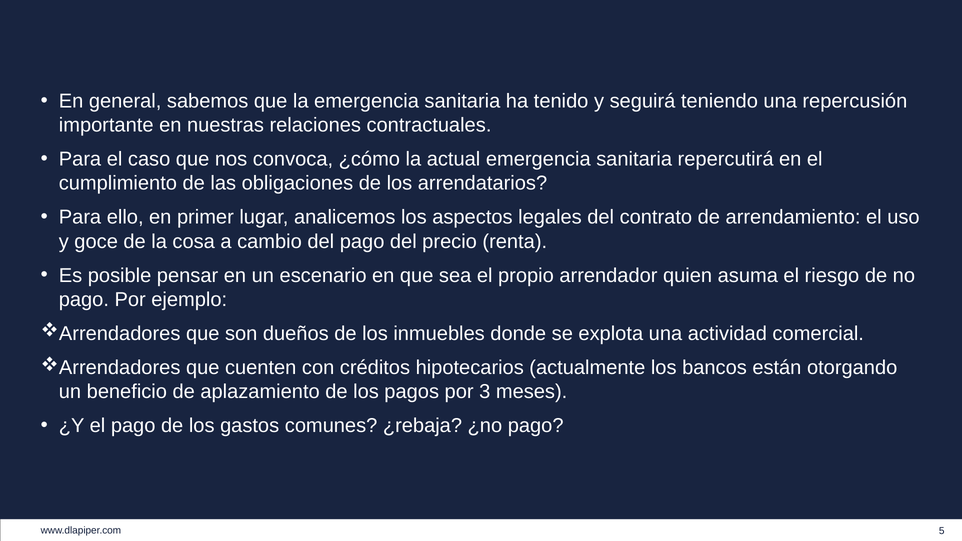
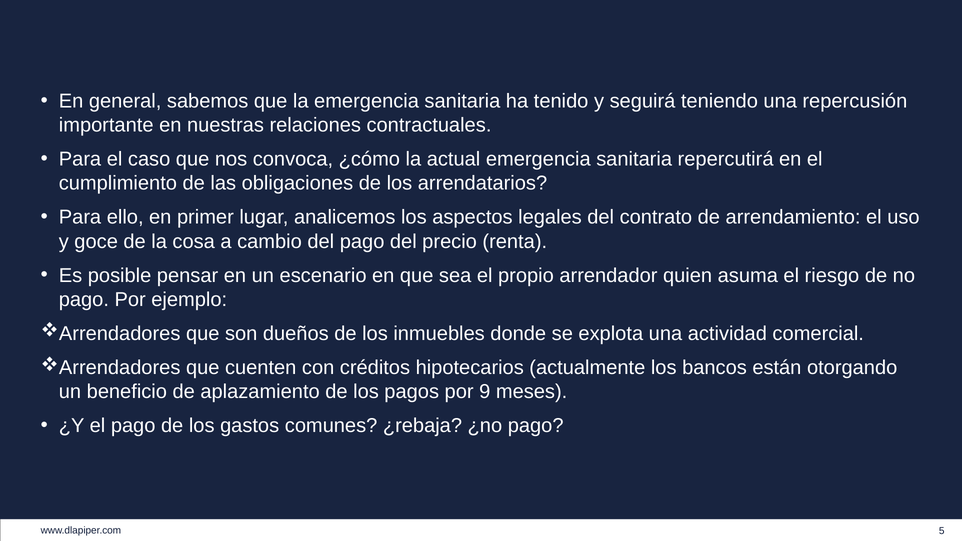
3: 3 -> 9 (485, 392)
